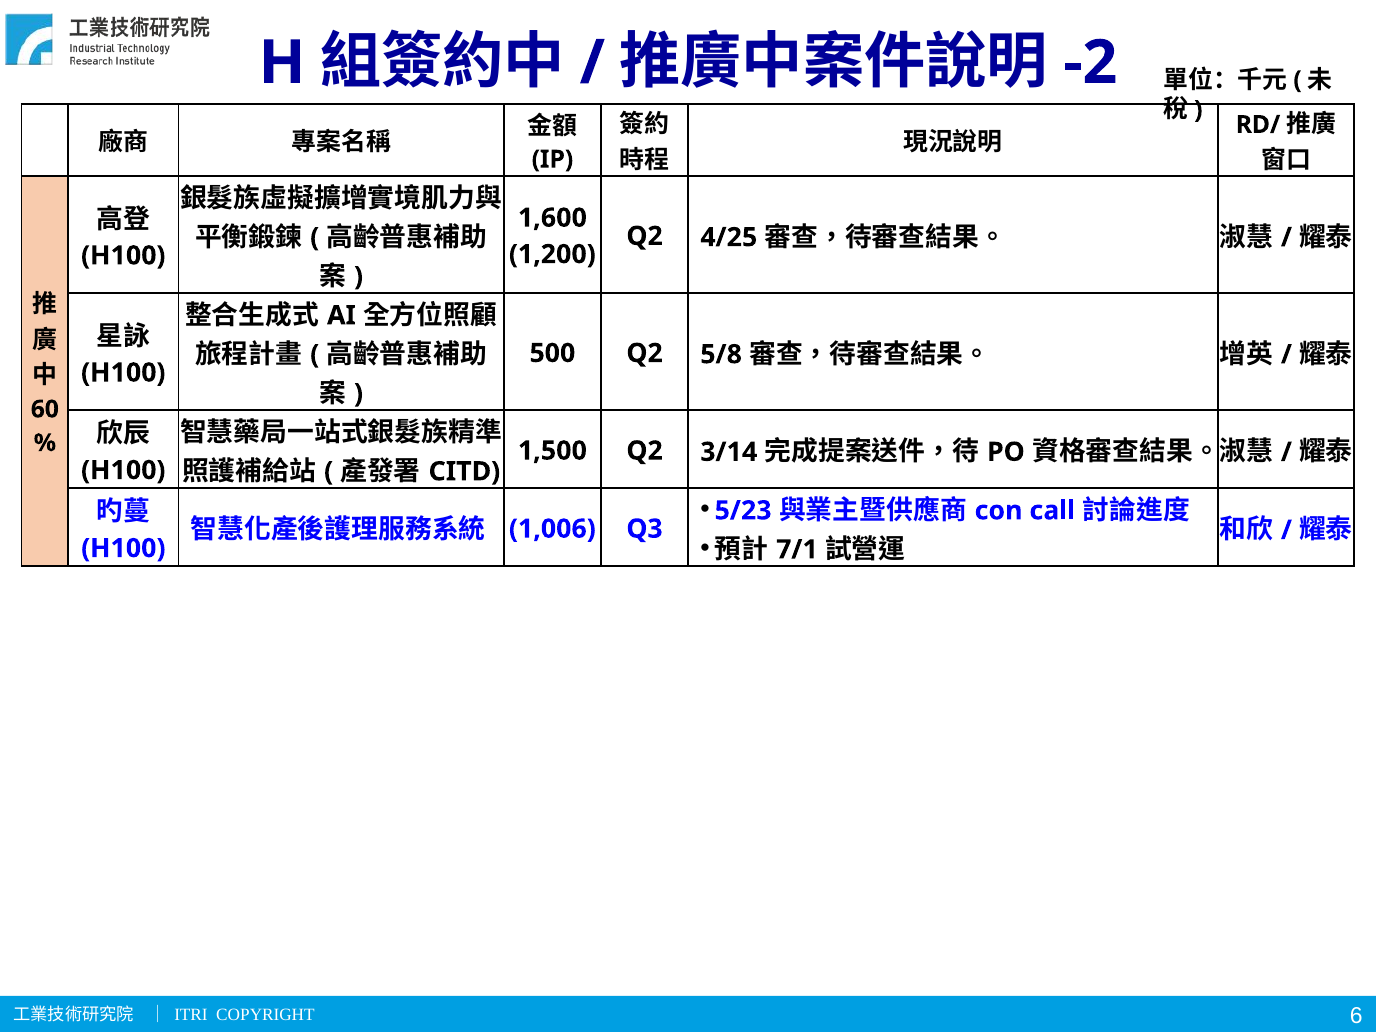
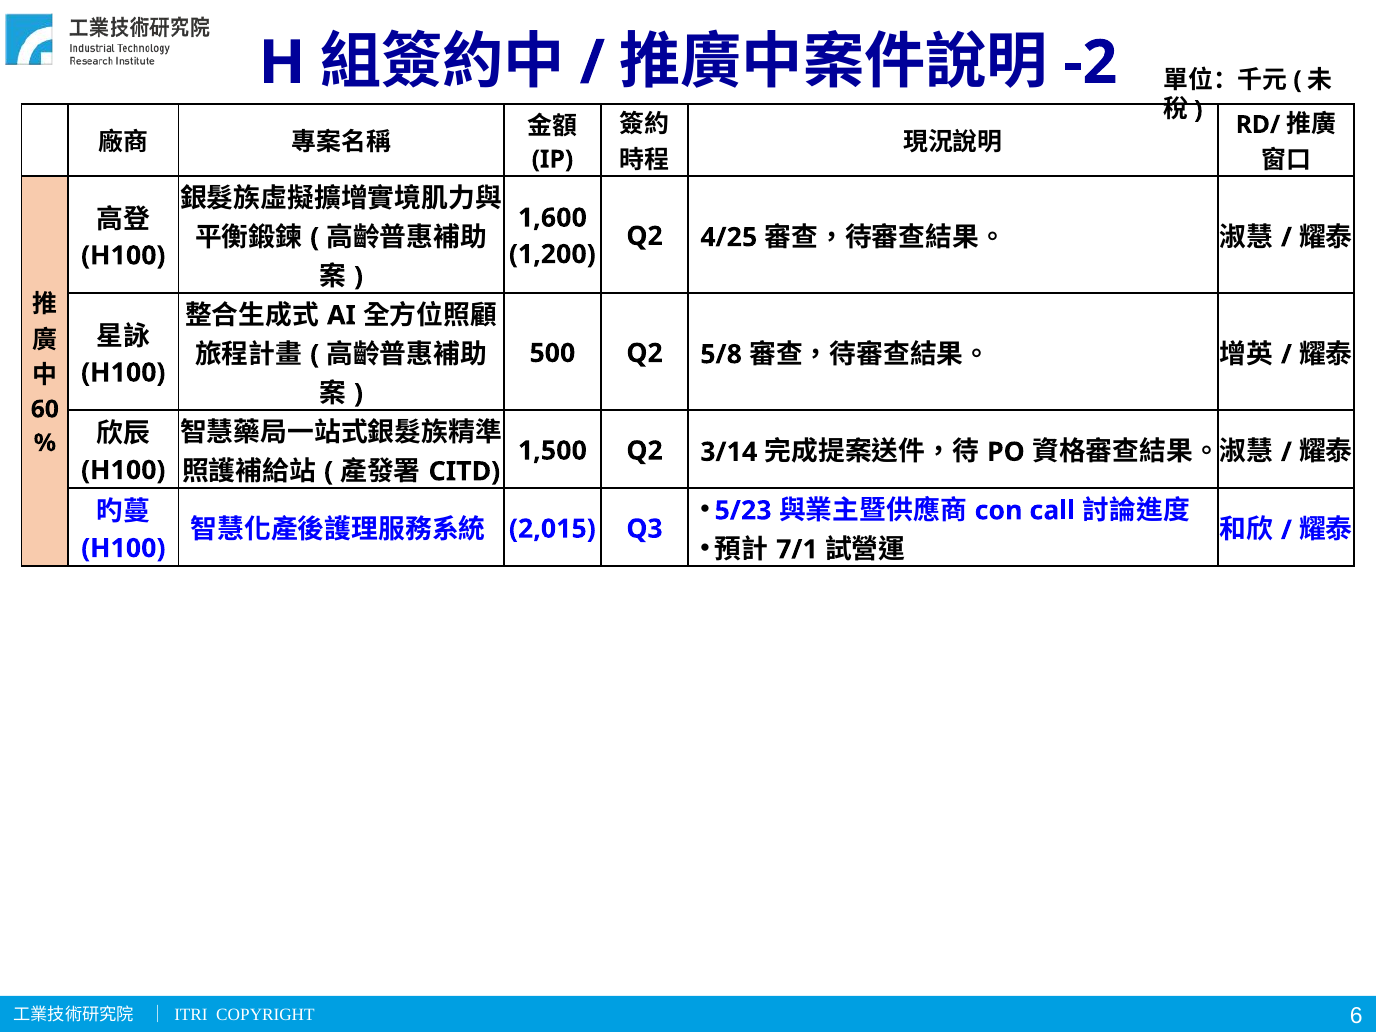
1,006: 1,006 -> 2,015 (552, 529)
